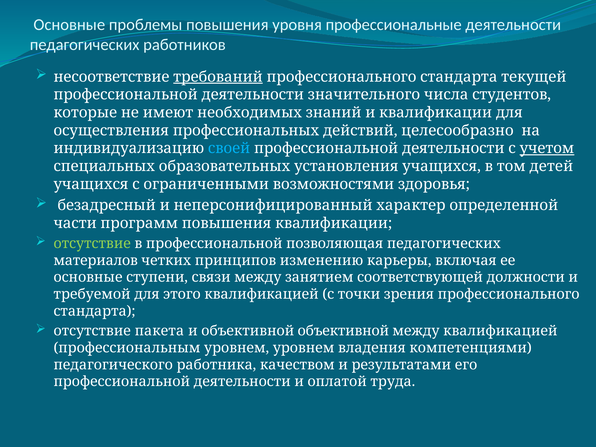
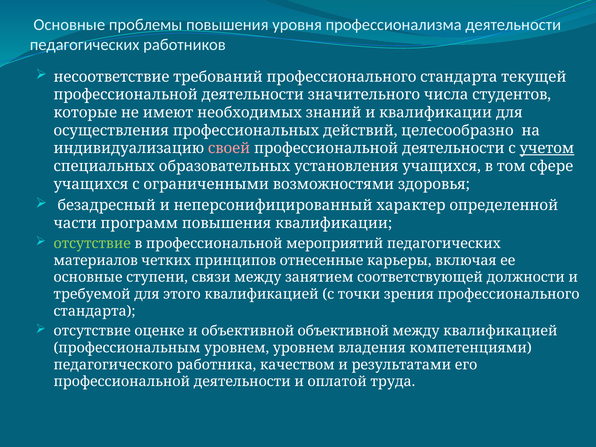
профессиональные: профессиональные -> профессионализма (394, 25)
требований underline: present -> none (218, 77)
своей colour: light blue -> pink (229, 148)
детей: детей -> сфере (551, 166)
позволяющая: позволяющая -> мероприятий (335, 243)
изменению: изменению -> отнесенные (322, 260)
пакета: пакета -> оценке (159, 331)
